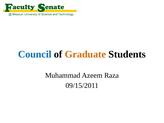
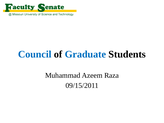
Graduate colour: orange -> blue (85, 54)
